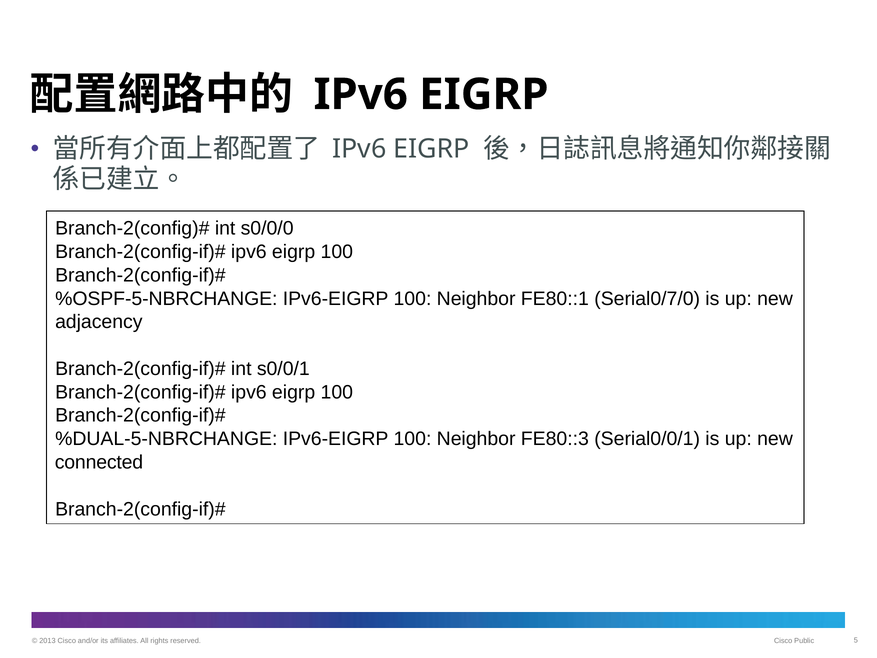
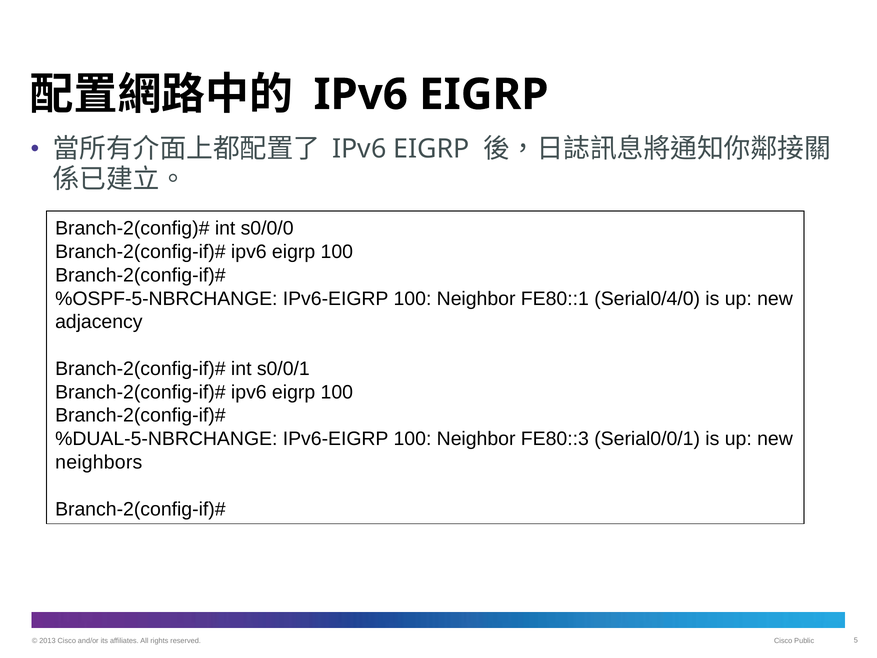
Serial0/7/0: Serial0/7/0 -> Serial0/4/0 (647, 299)
connected: connected -> neighbors (99, 462)
